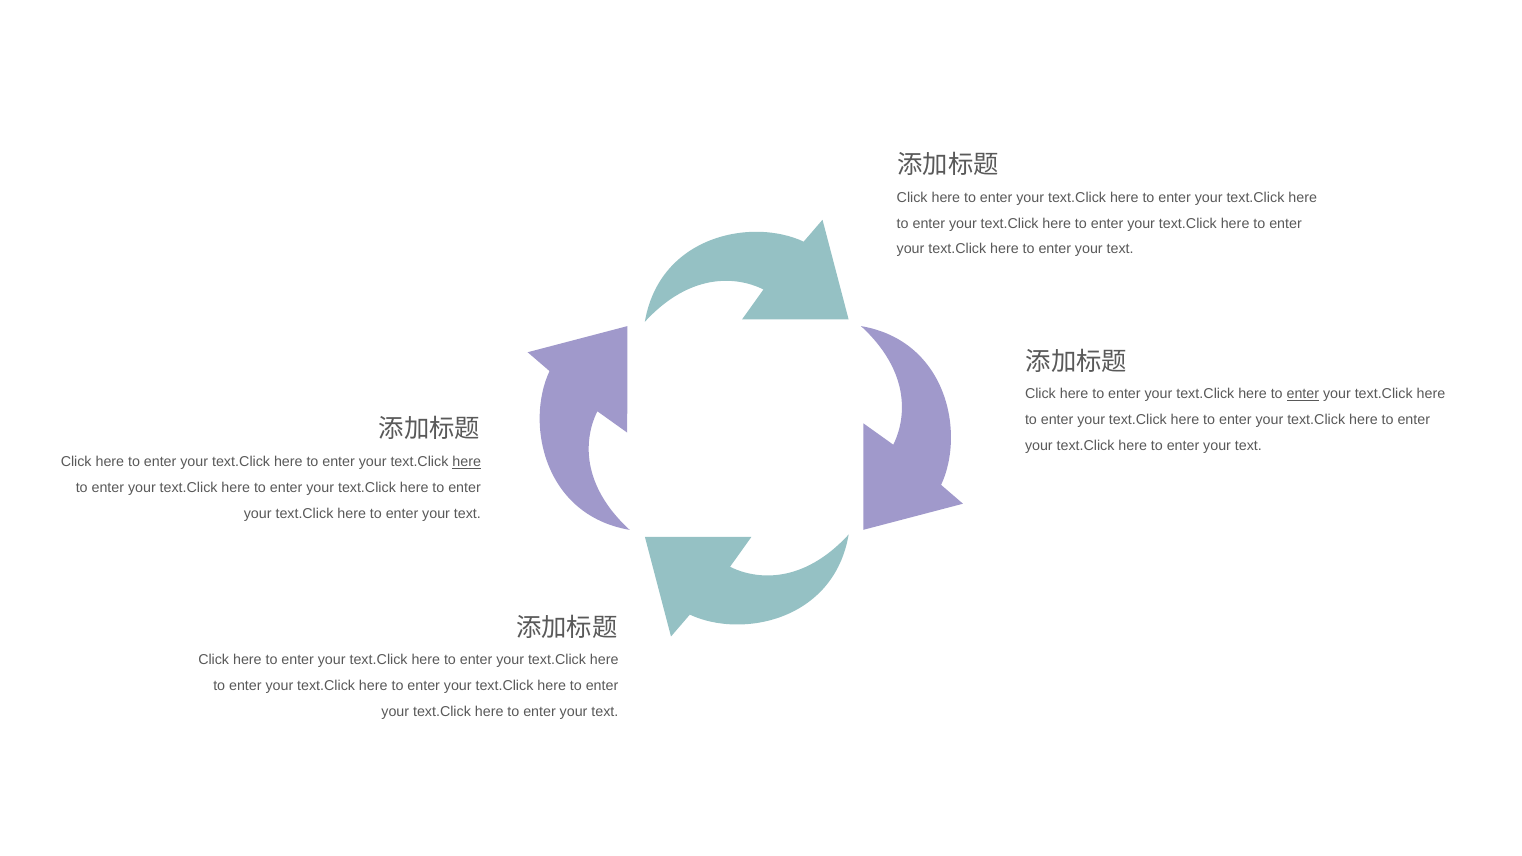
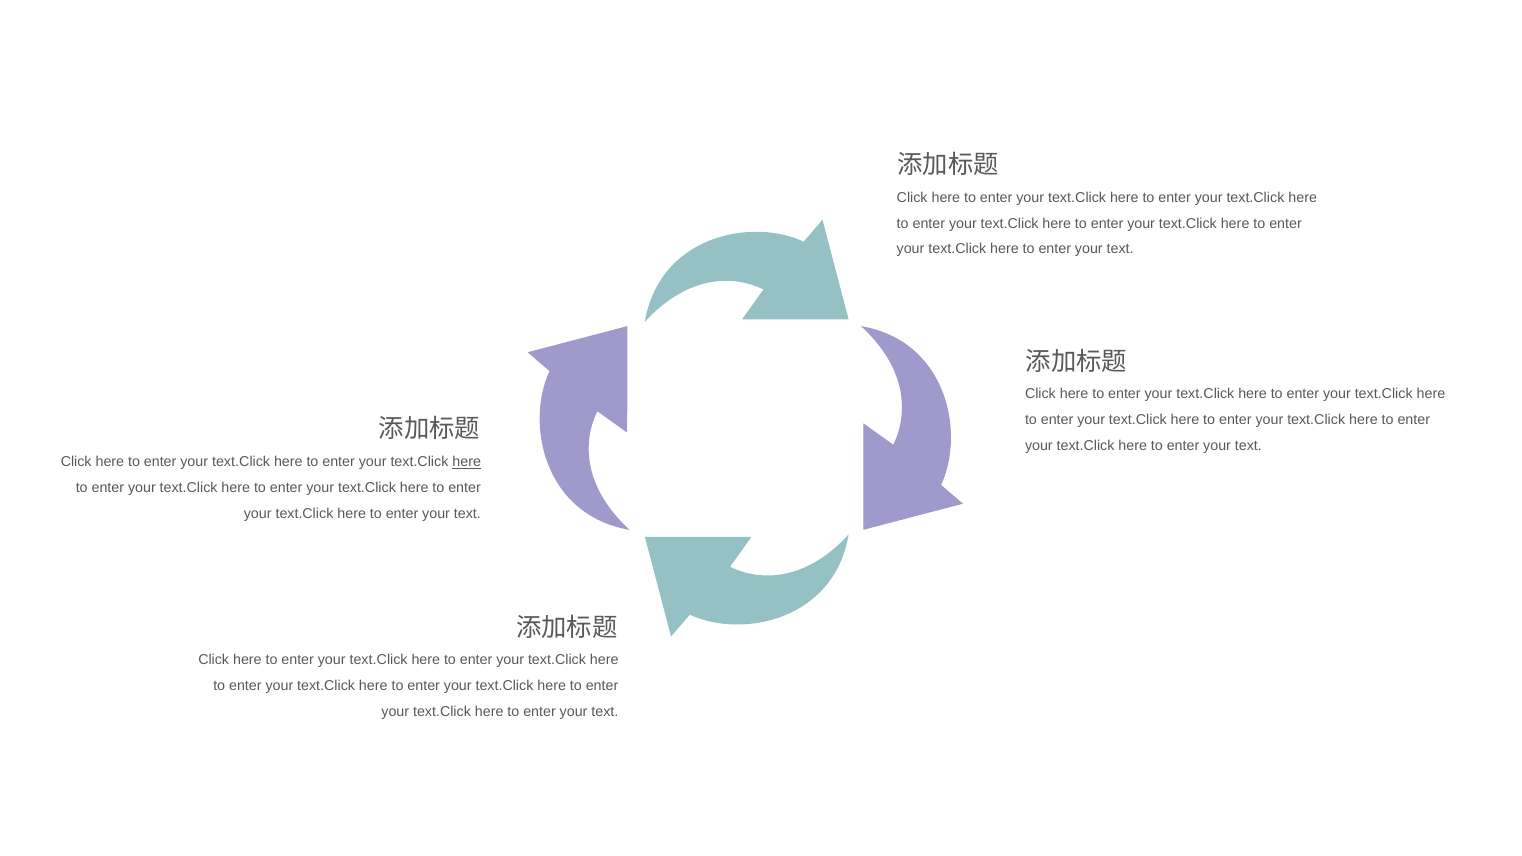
enter underline: present -> none (1303, 394)
